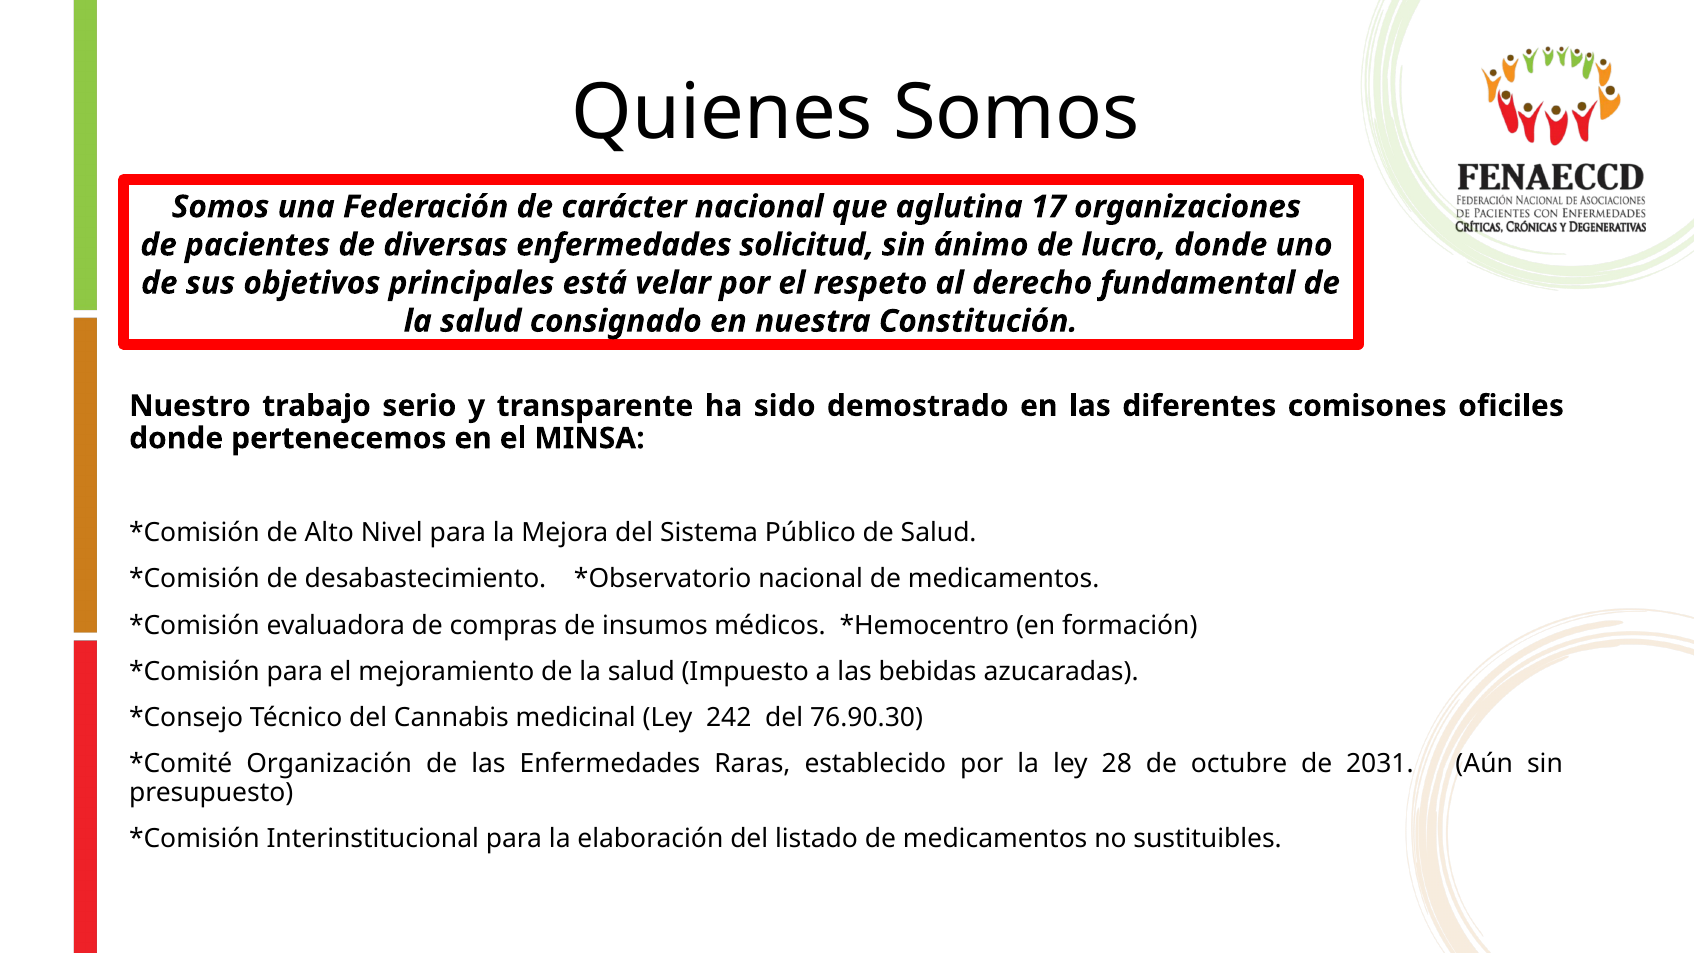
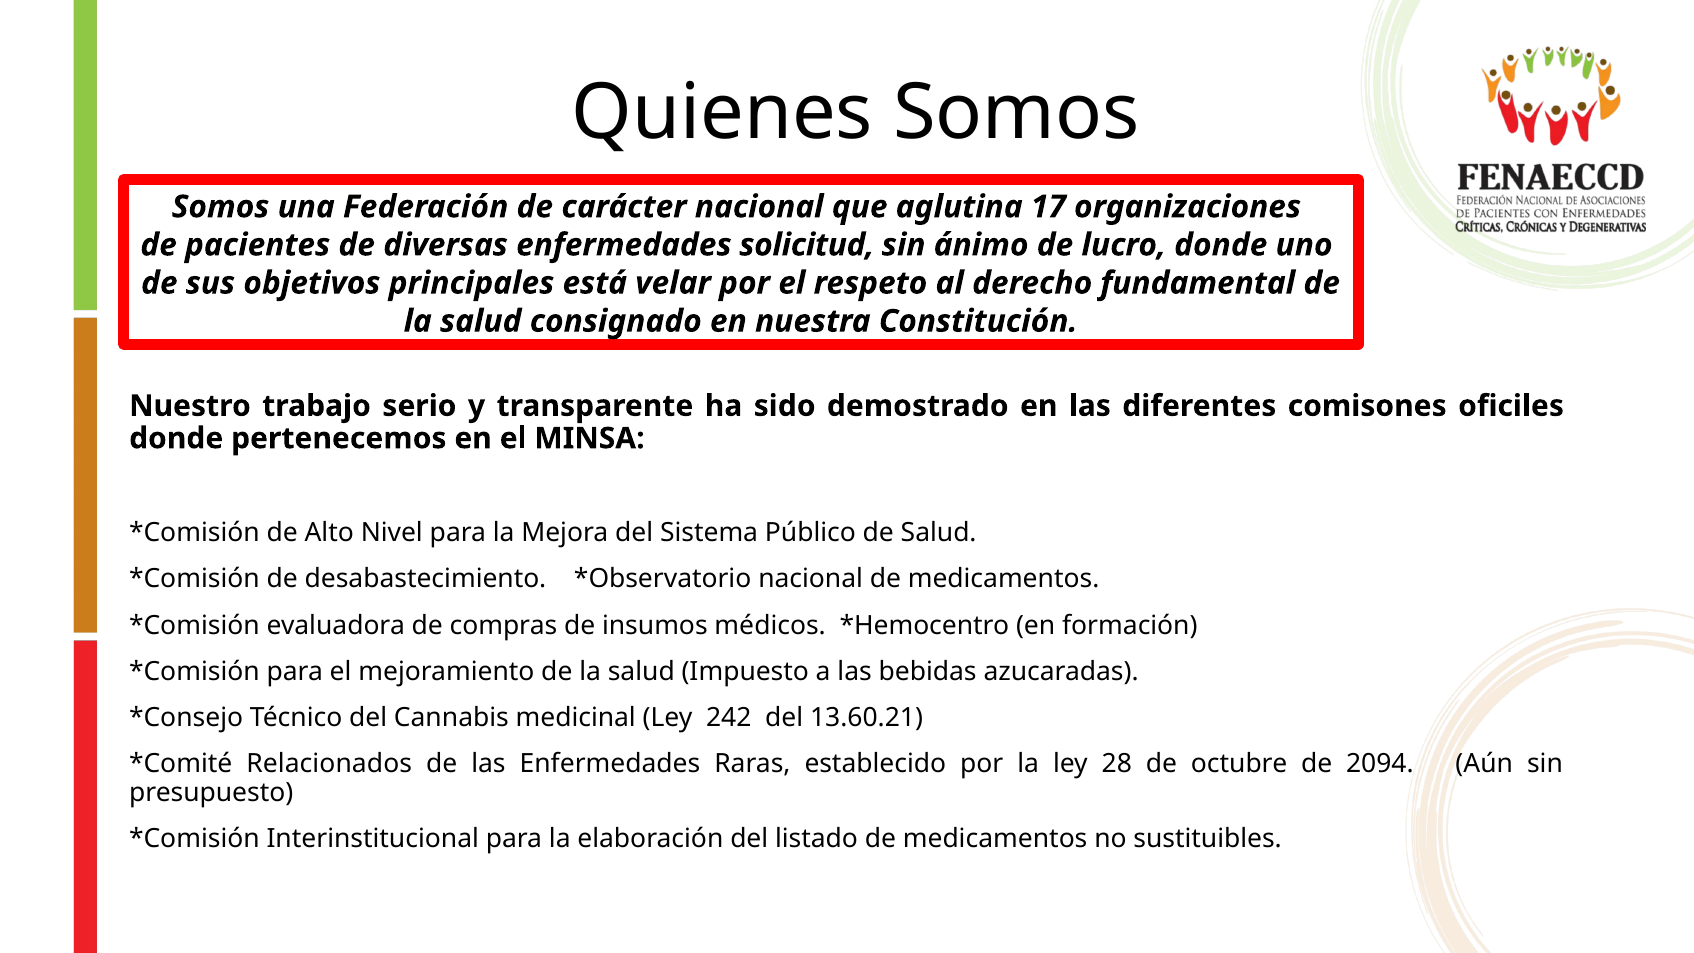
76.90.30: 76.90.30 -> 13.60.21 (867, 718)
Organización: Organización -> Relacionados (329, 764)
2031: 2031 -> 2094 (1380, 764)
